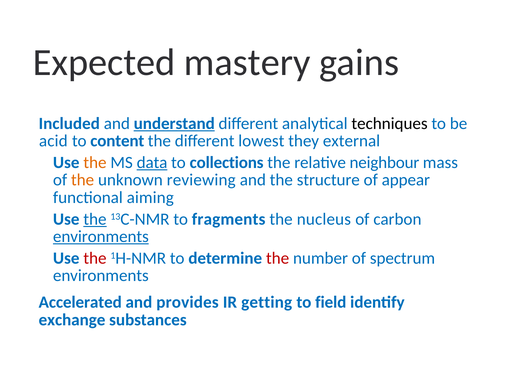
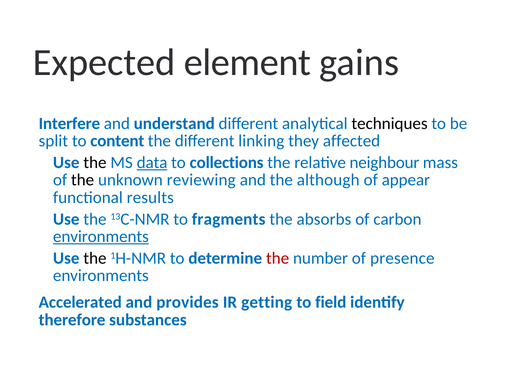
mastery: mastery -> element (247, 62)
Included: Included -> Interfere (69, 123)
understand underline: present -> none (174, 123)
acid: acid -> split (53, 141)
lowest: lowest -> linking (261, 141)
external: external -> affected (352, 141)
the colour: orange -> black (95, 163)
the colour: orange -> black (83, 180)
structure: structure -> although (328, 180)
aiming: aiming -> results (150, 197)
the underline: present -> none (95, 219)
nucleus: nucleus -> absorbs (324, 219)
the colour: red -> black (95, 258)
spectrum: spectrum -> presence (402, 258)
exchange: exchange -> therefore (72, 320)
